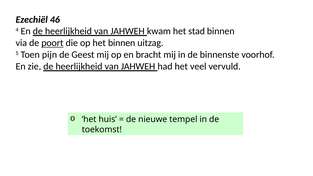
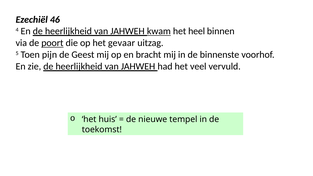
kwam underline: none -> present (159, 31)
stad: stad -> heel (197, 31)
het binnen: binnen -> gevaar (122, 43)
